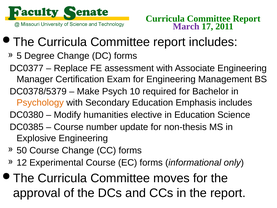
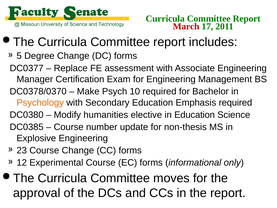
March colour: purple -> red (186, 26)
DC0378/5379: DC0378/5379 -> DC0378/0370 (38, 91)
Emphasis includes: includes -> required (235, 102)
50: 50 -> 23 (22, 150)
